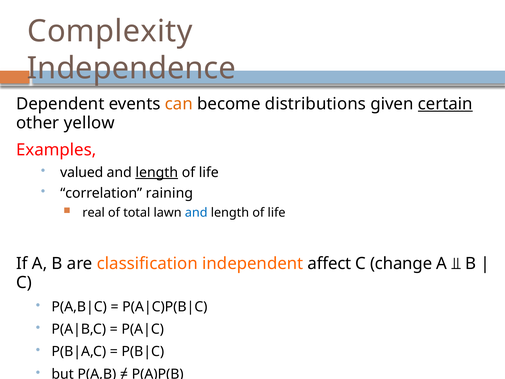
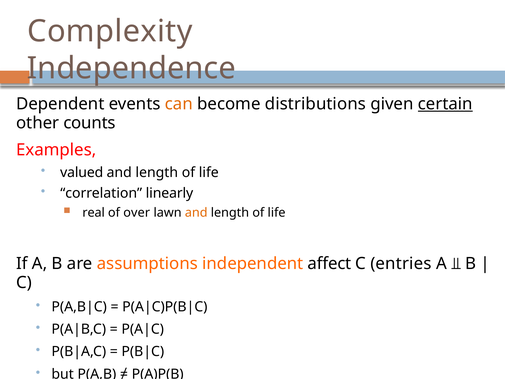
yellow: yellow -> counts (90, 123)
length underline: present -> none (157, 172)
raining: raining -> linearly (169, 193)
total: total -> over (137, 212)
and colour: blue -> orange (196, 212)
classification: classification -> assumptions (147, 264)
change: change -> entries (401, 264)
